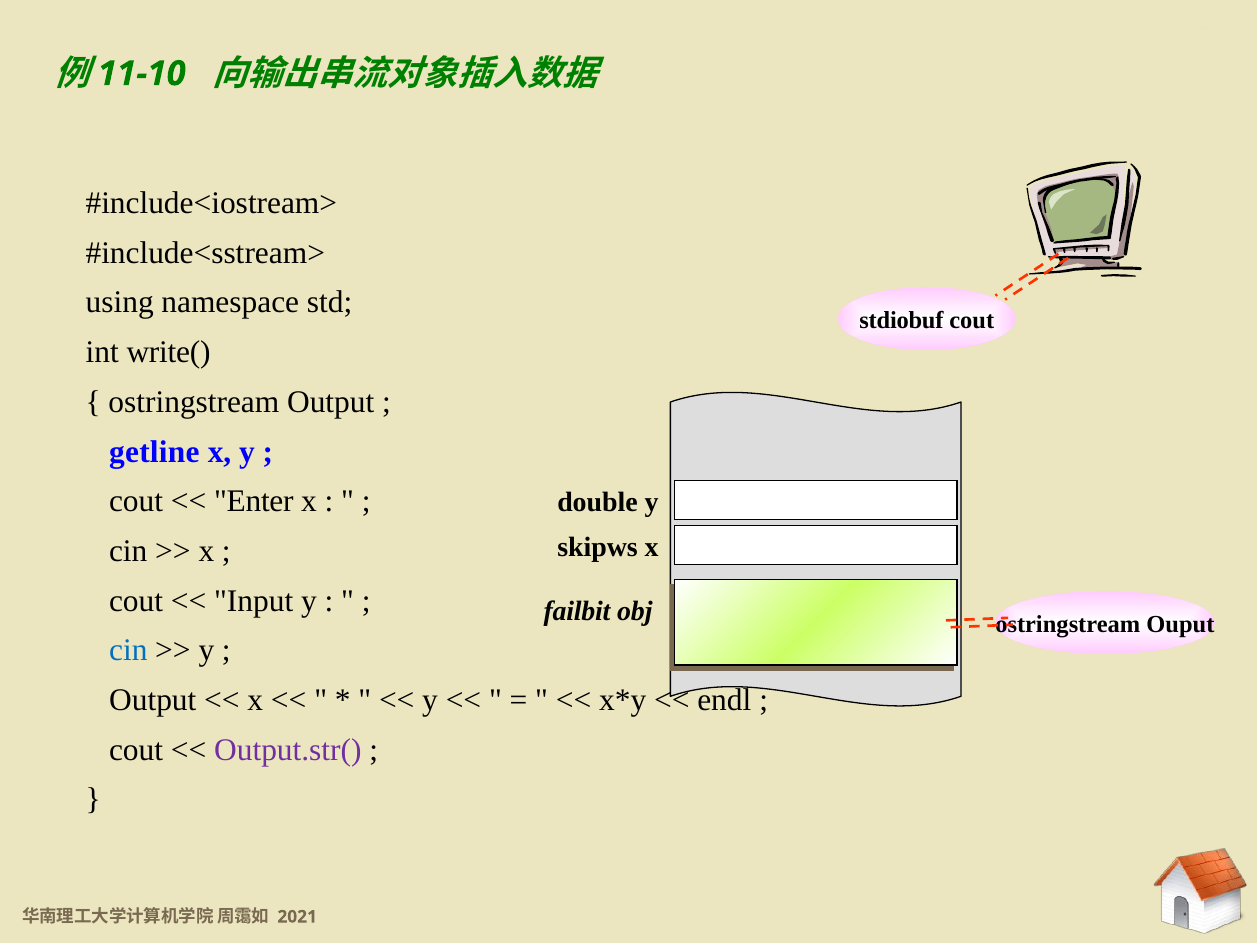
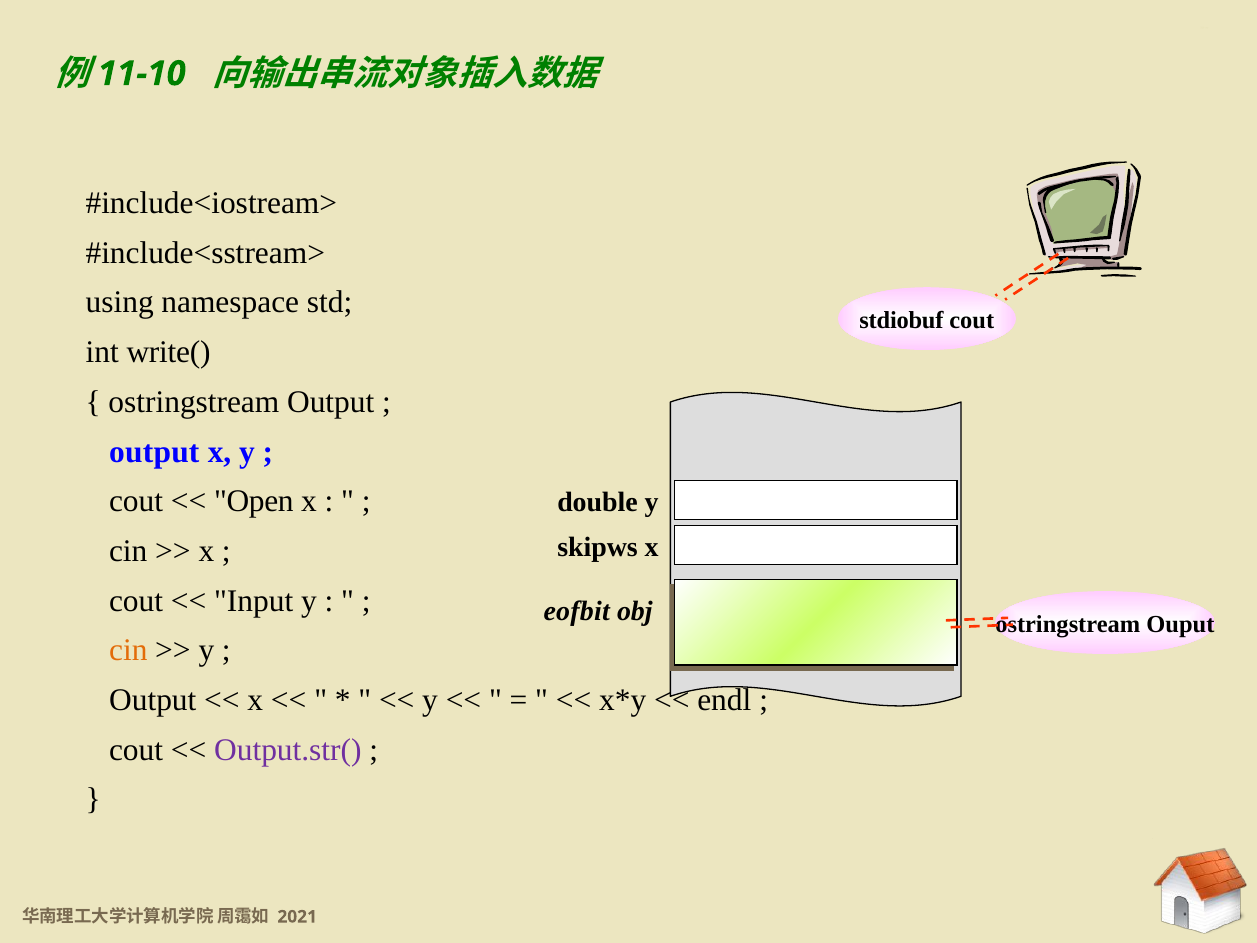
getline: getline -> output (154, 452)
Enter: Enter -> Open (254, 501)
failbit: failbit -> eofbit (577, 611)
cin colour: blue -> orange (128, 650)
